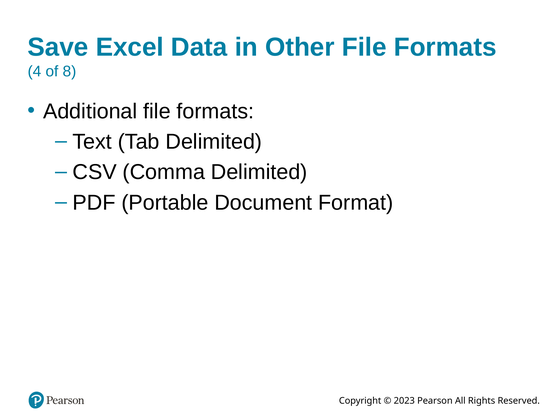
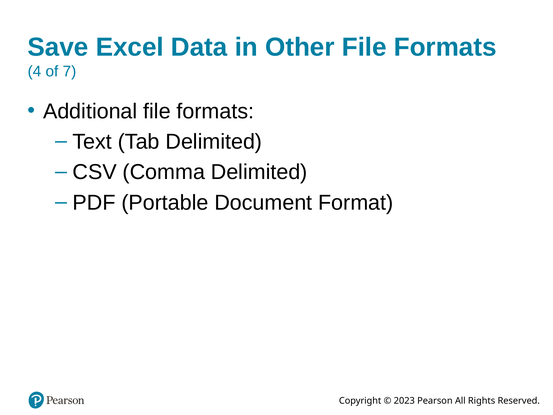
8: 8 -> 7 (69, 71)
